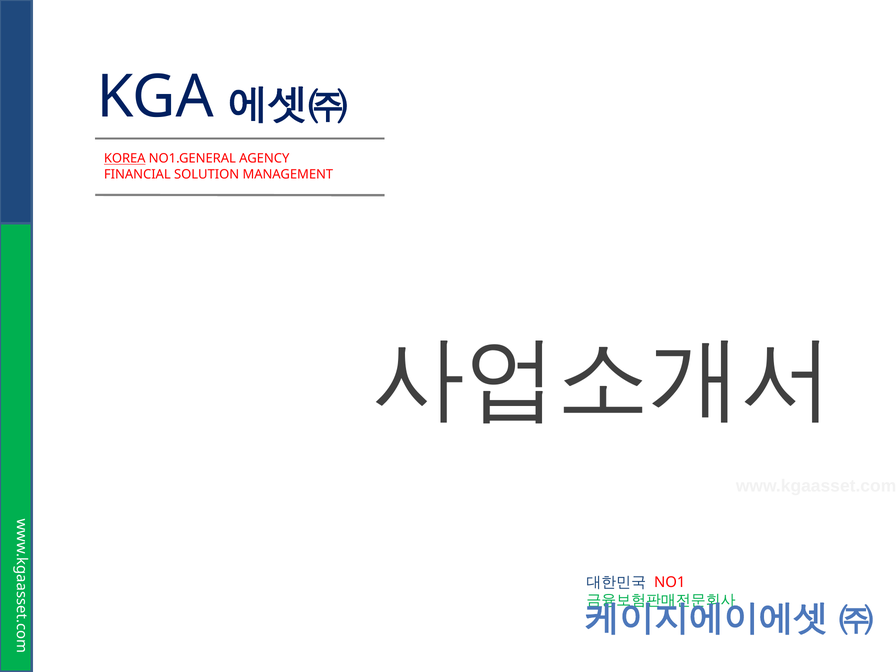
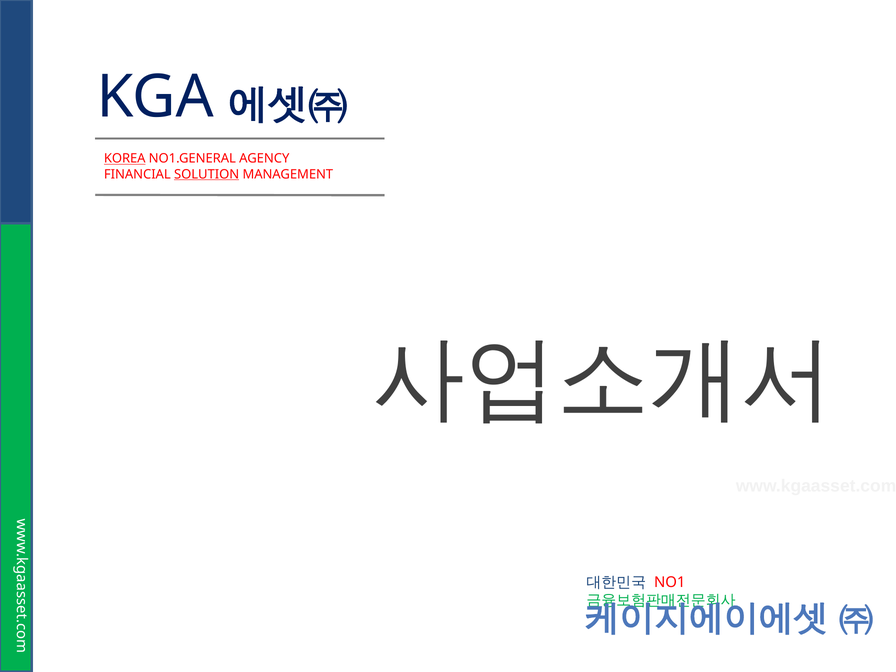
SOLUTION underline: none -> present (207, 174)
